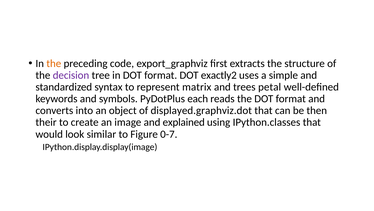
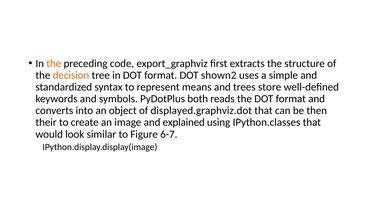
decision colour: purple -> orange (71, 75)
exactly2: exactly2 -> shown2 (219, 75)
matrix: matrix -> means (197, 87)
petal: petal -> store (270, 87)
each: each -> both (198, 98)
0-7: 0-7 -> 6-7 (169, 134)
